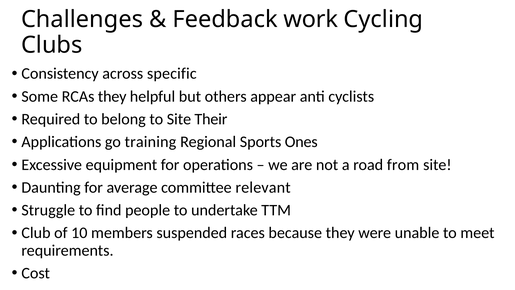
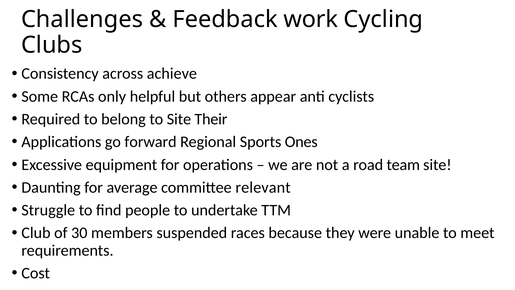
specific: specific -> achieve (172, 74)
RCAs they: they -> only (112, 96)
training: training -> forward (151, 142)
from: from -> team (403, 165)
10: 10 -> 30 (79, 233)
